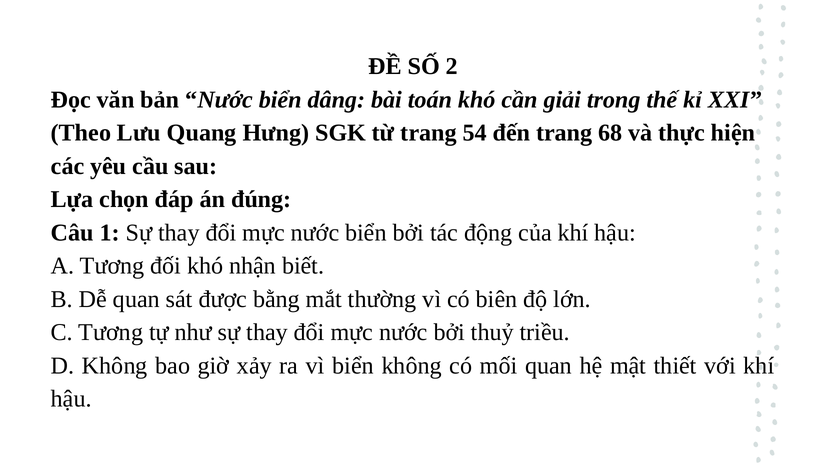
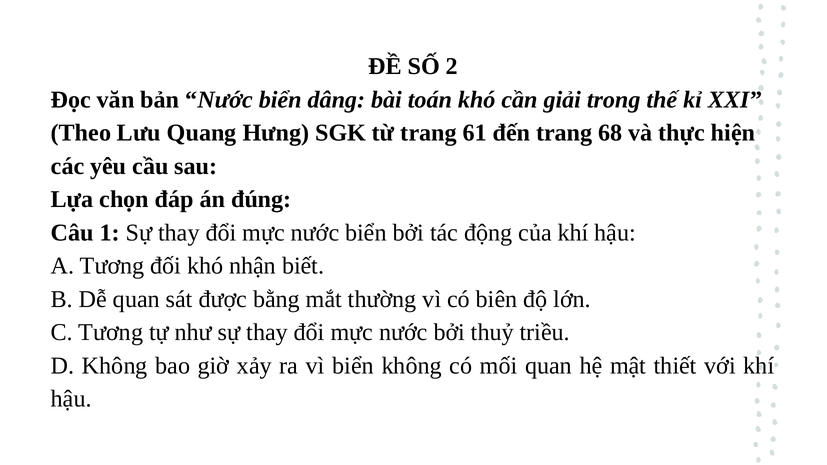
54: 54 -> 61 (475, 133)
